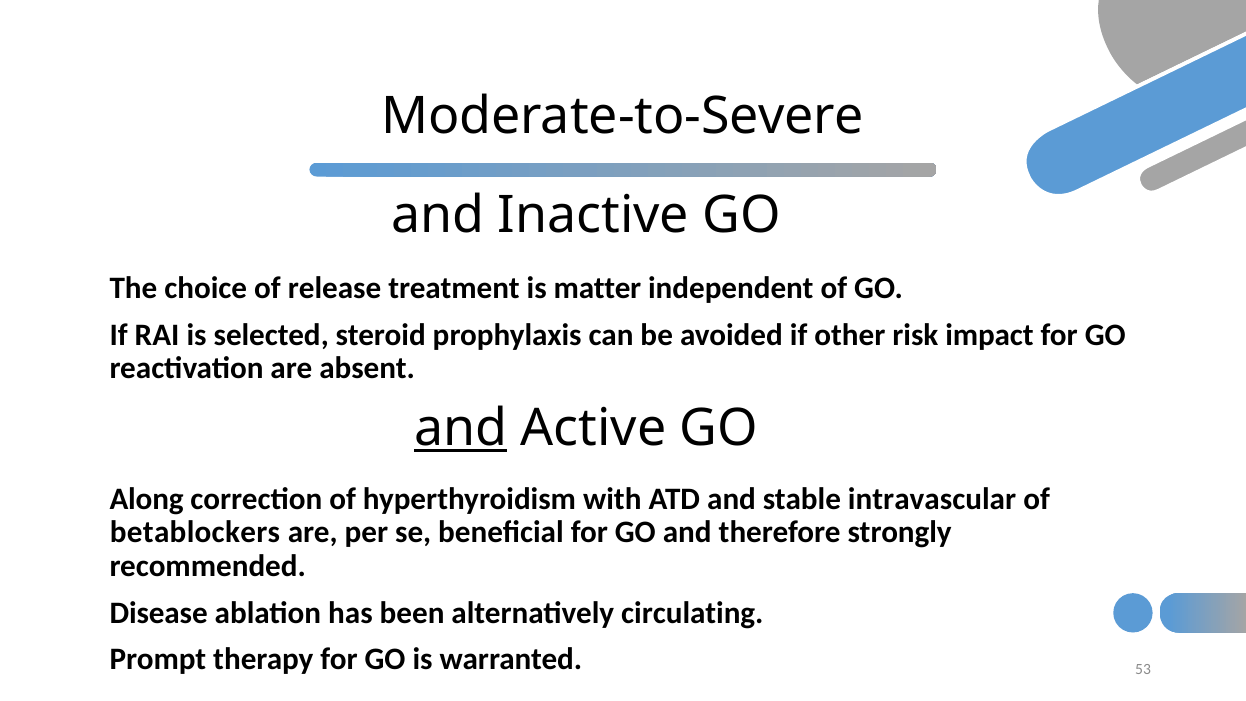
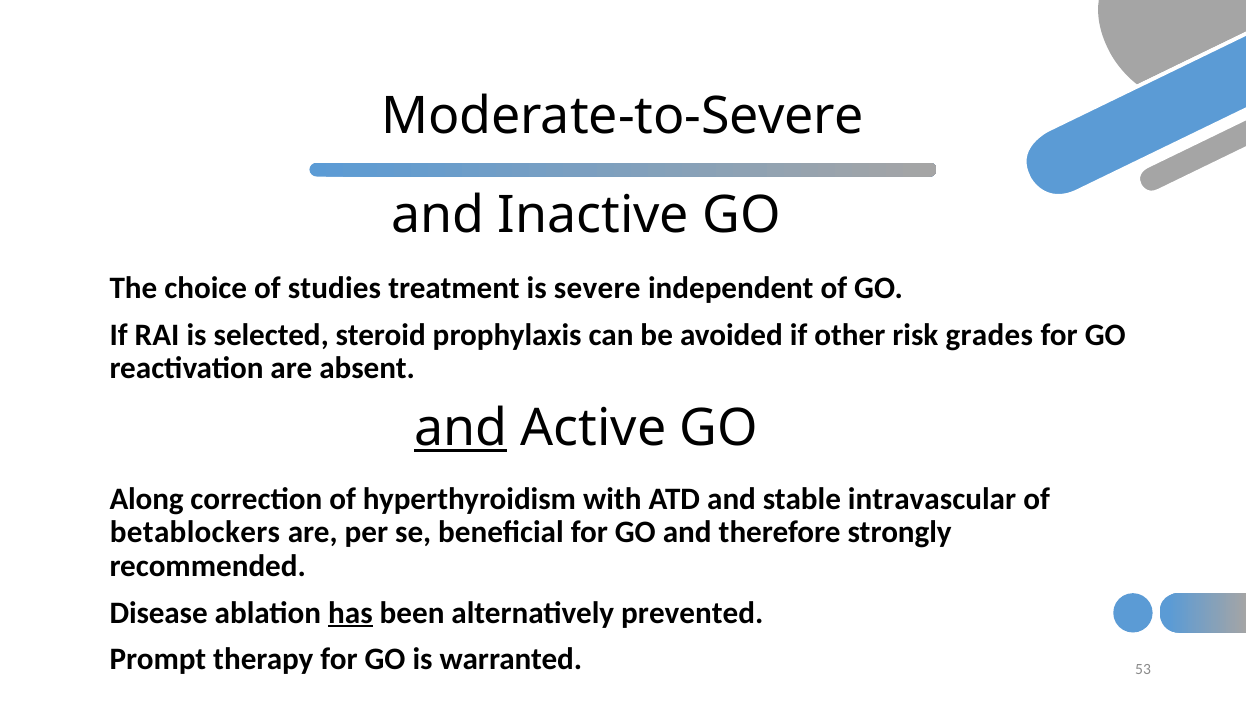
release: release -> studies (334, 288)
matter: matter -> severe (597, 288)
impact: impact -> grades (989, 335)
has underline: none -> present (350, 613)
circulating: circulating -> prevented (692, 613)
